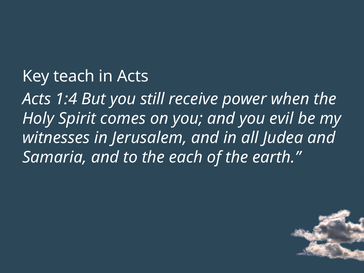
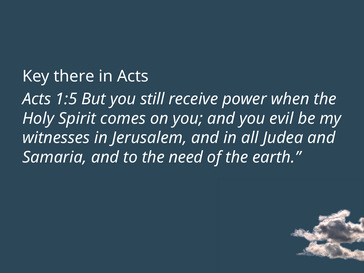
teach: teach -> there (74, 76)
1:4: 1:4 -> 1:5 (66, 99)
each: each -> need (186, 157)
